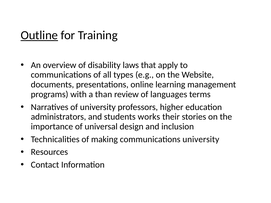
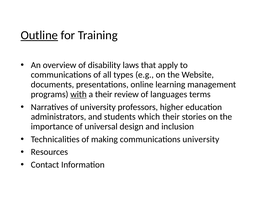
with underline: none -> present (79, 94)
a than: than -> their (104, 94)
works: works -> which (149, 117)
